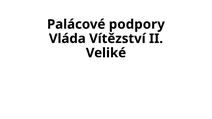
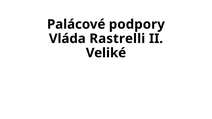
Vítězství: Vítězství -> Rastrelli (117, 39)
